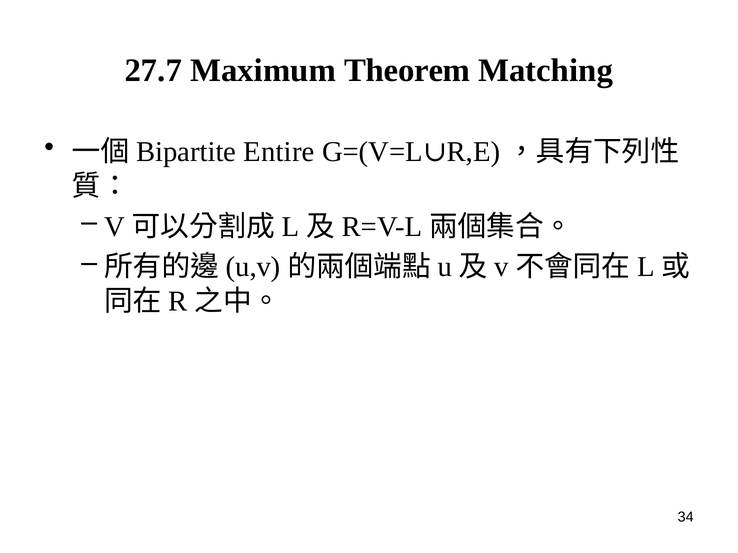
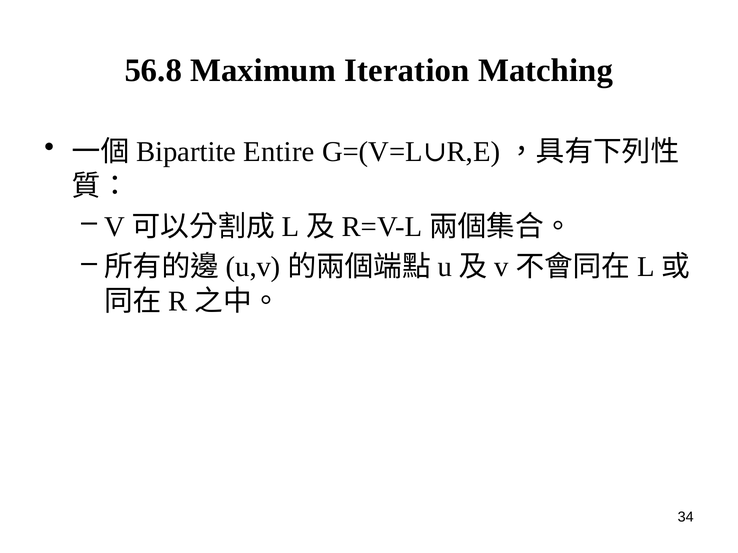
27.7: 27.7 -> 56.8 (153, 71)
Theorem: Theorem -> Iteration (407, 71)
